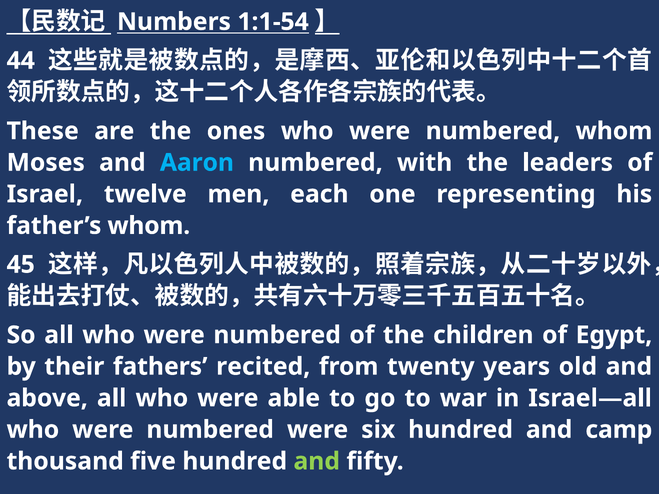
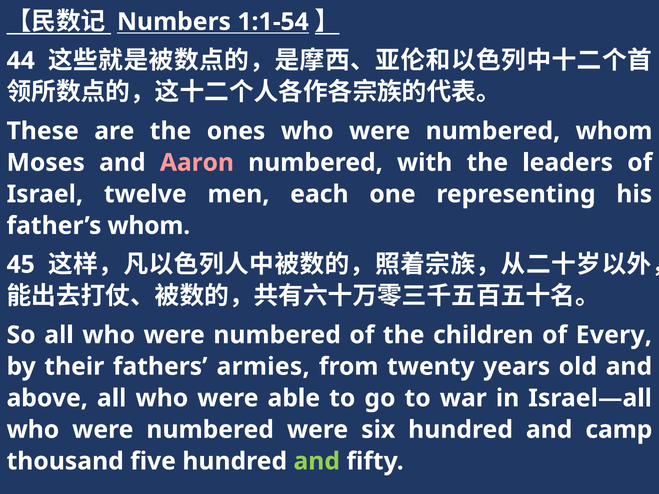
Aaron colour: light blue -> pink (197, 163)
Egypt: Egypt -> Every (614, 335)
recited: recited -> armies (263, 367)
